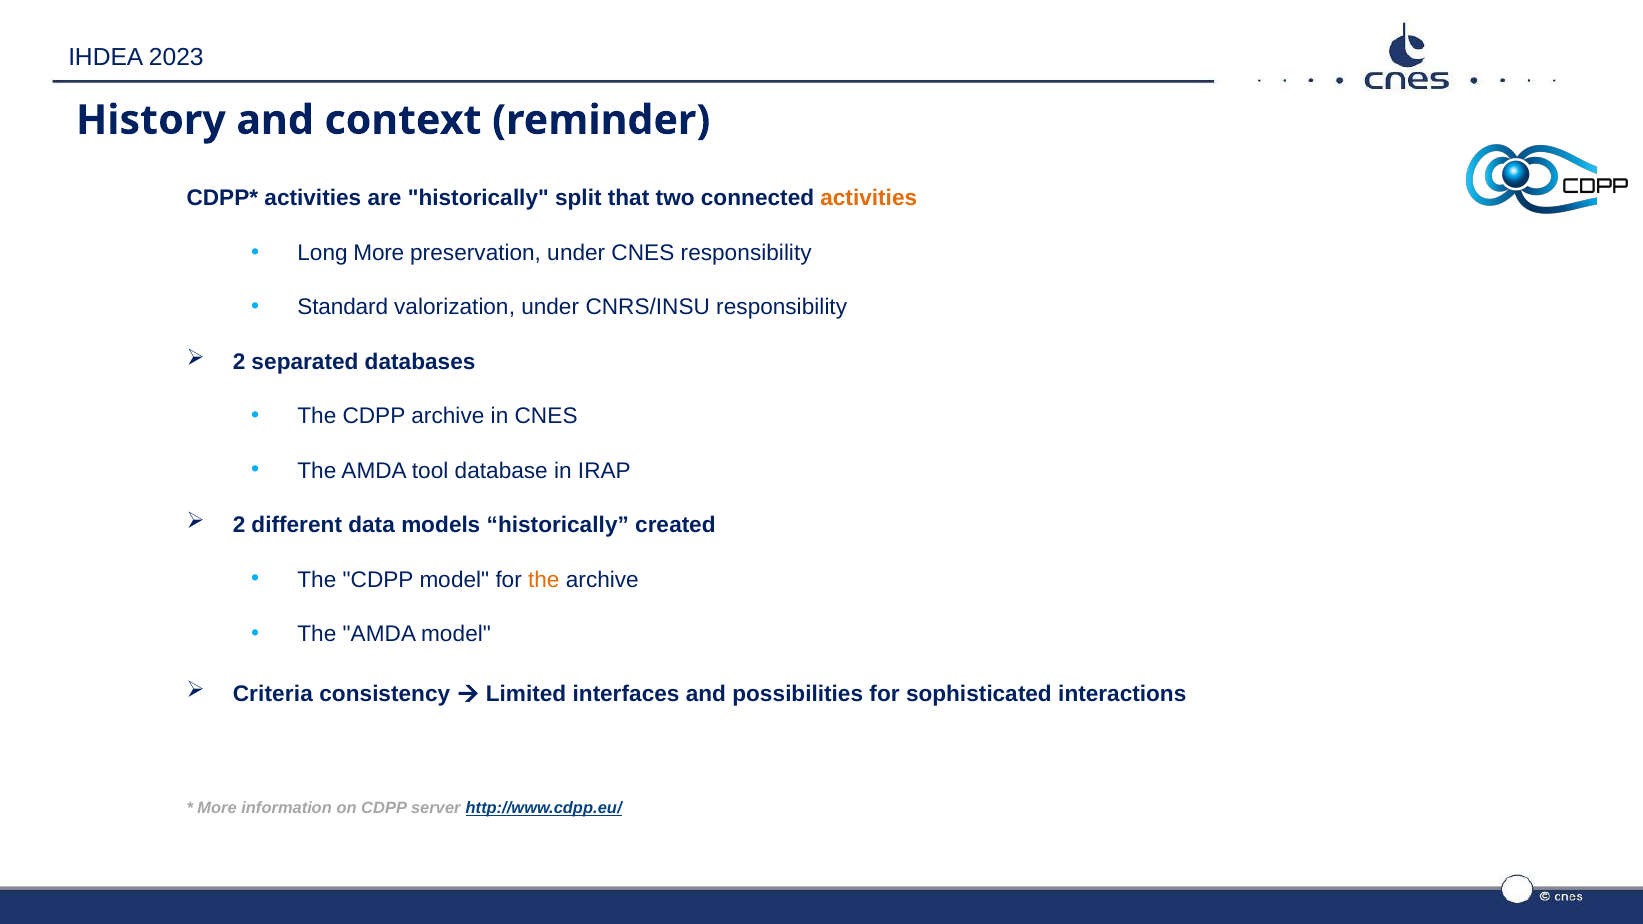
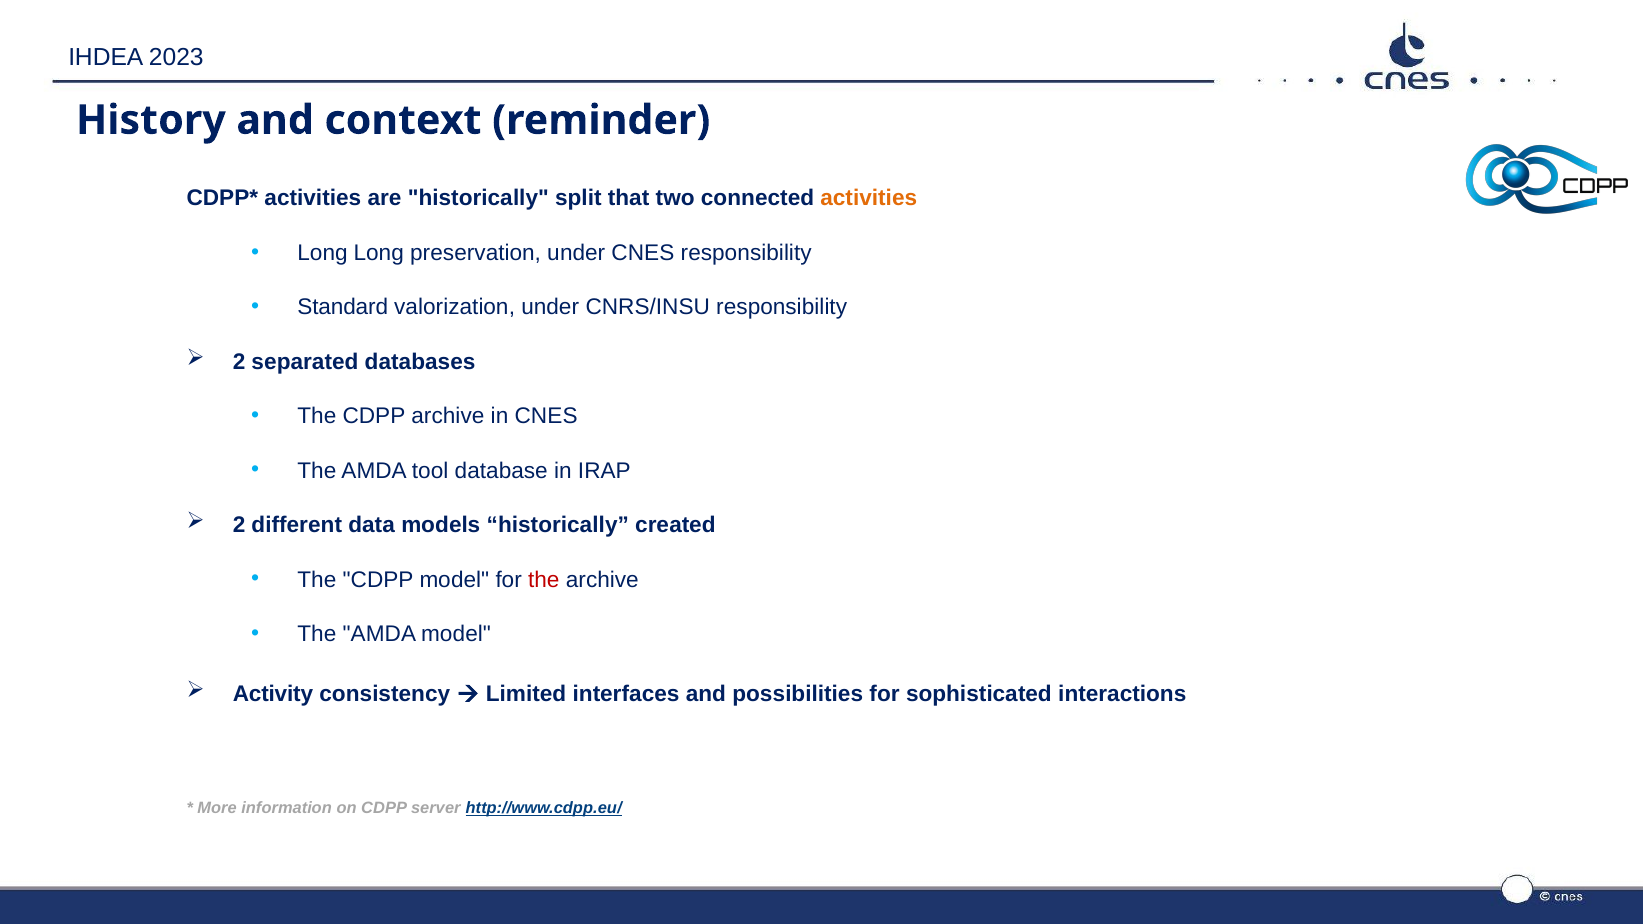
Long More: More -> Long (379, 253)
the colour: orange -> red (544, 580)
Criteria: Criteria -> Activity (273, 694)
